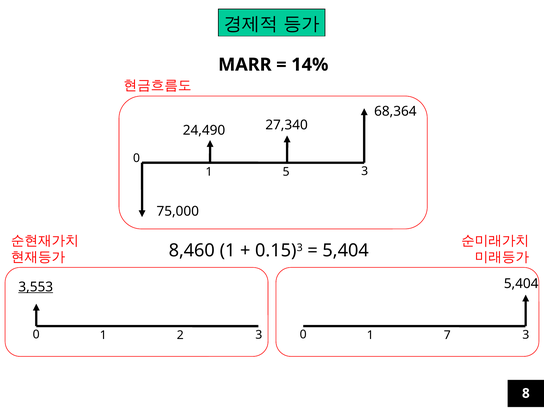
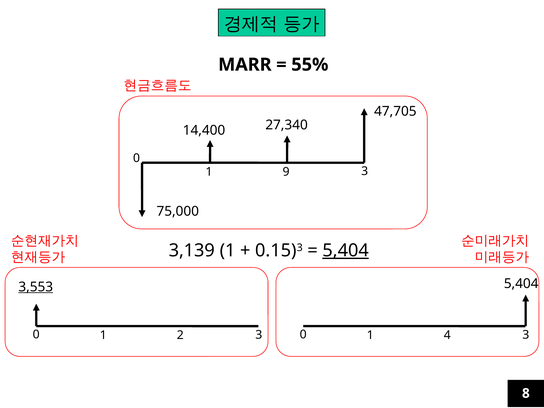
14%: 14% -> 55% (310, 65)
68,364: 68,364 -> 47,705 (395, 112)
24,490: 24,490 -> 14,400 (204, 130)
5: 5 -> 9 (286, 172)
8,460: 8,460 -> 3,139 (192, 251)
5,404 underline: none -> present (346, 251)
7: 7 -> 4 (447, 335)
